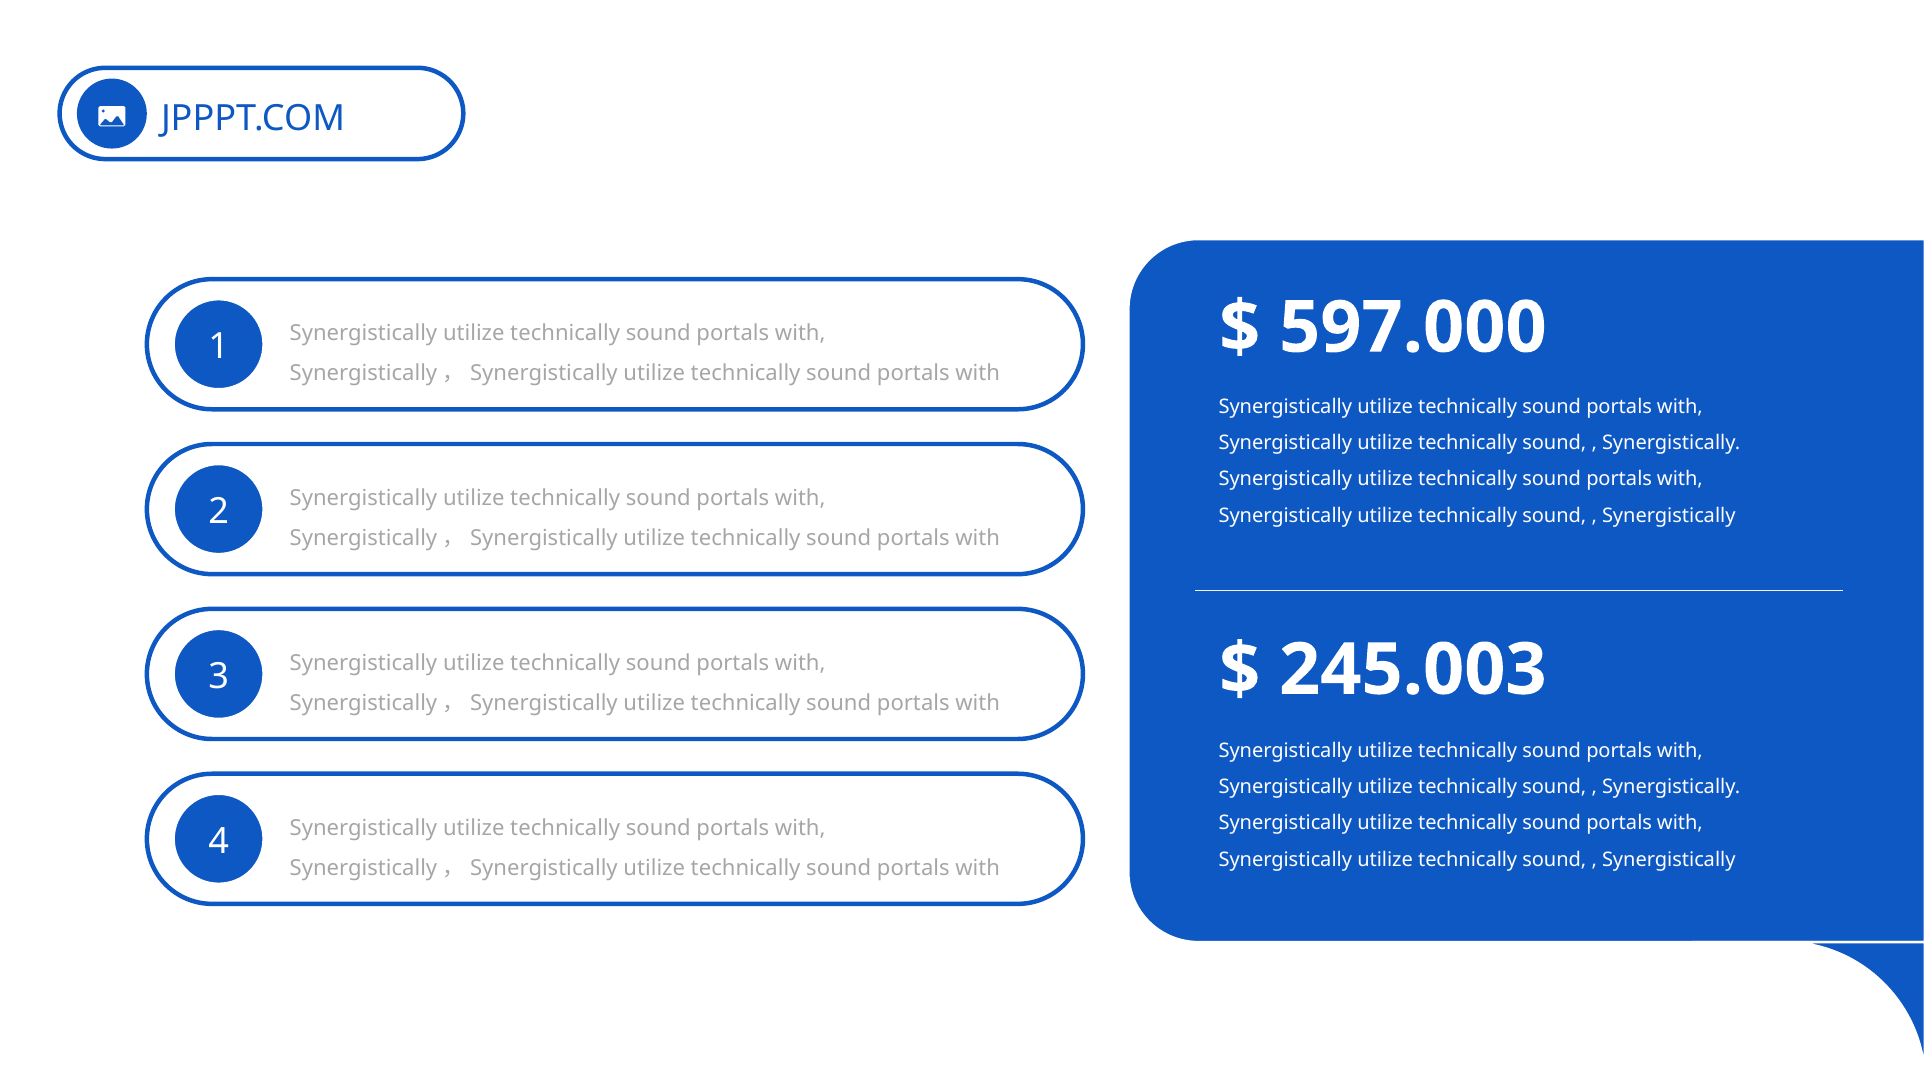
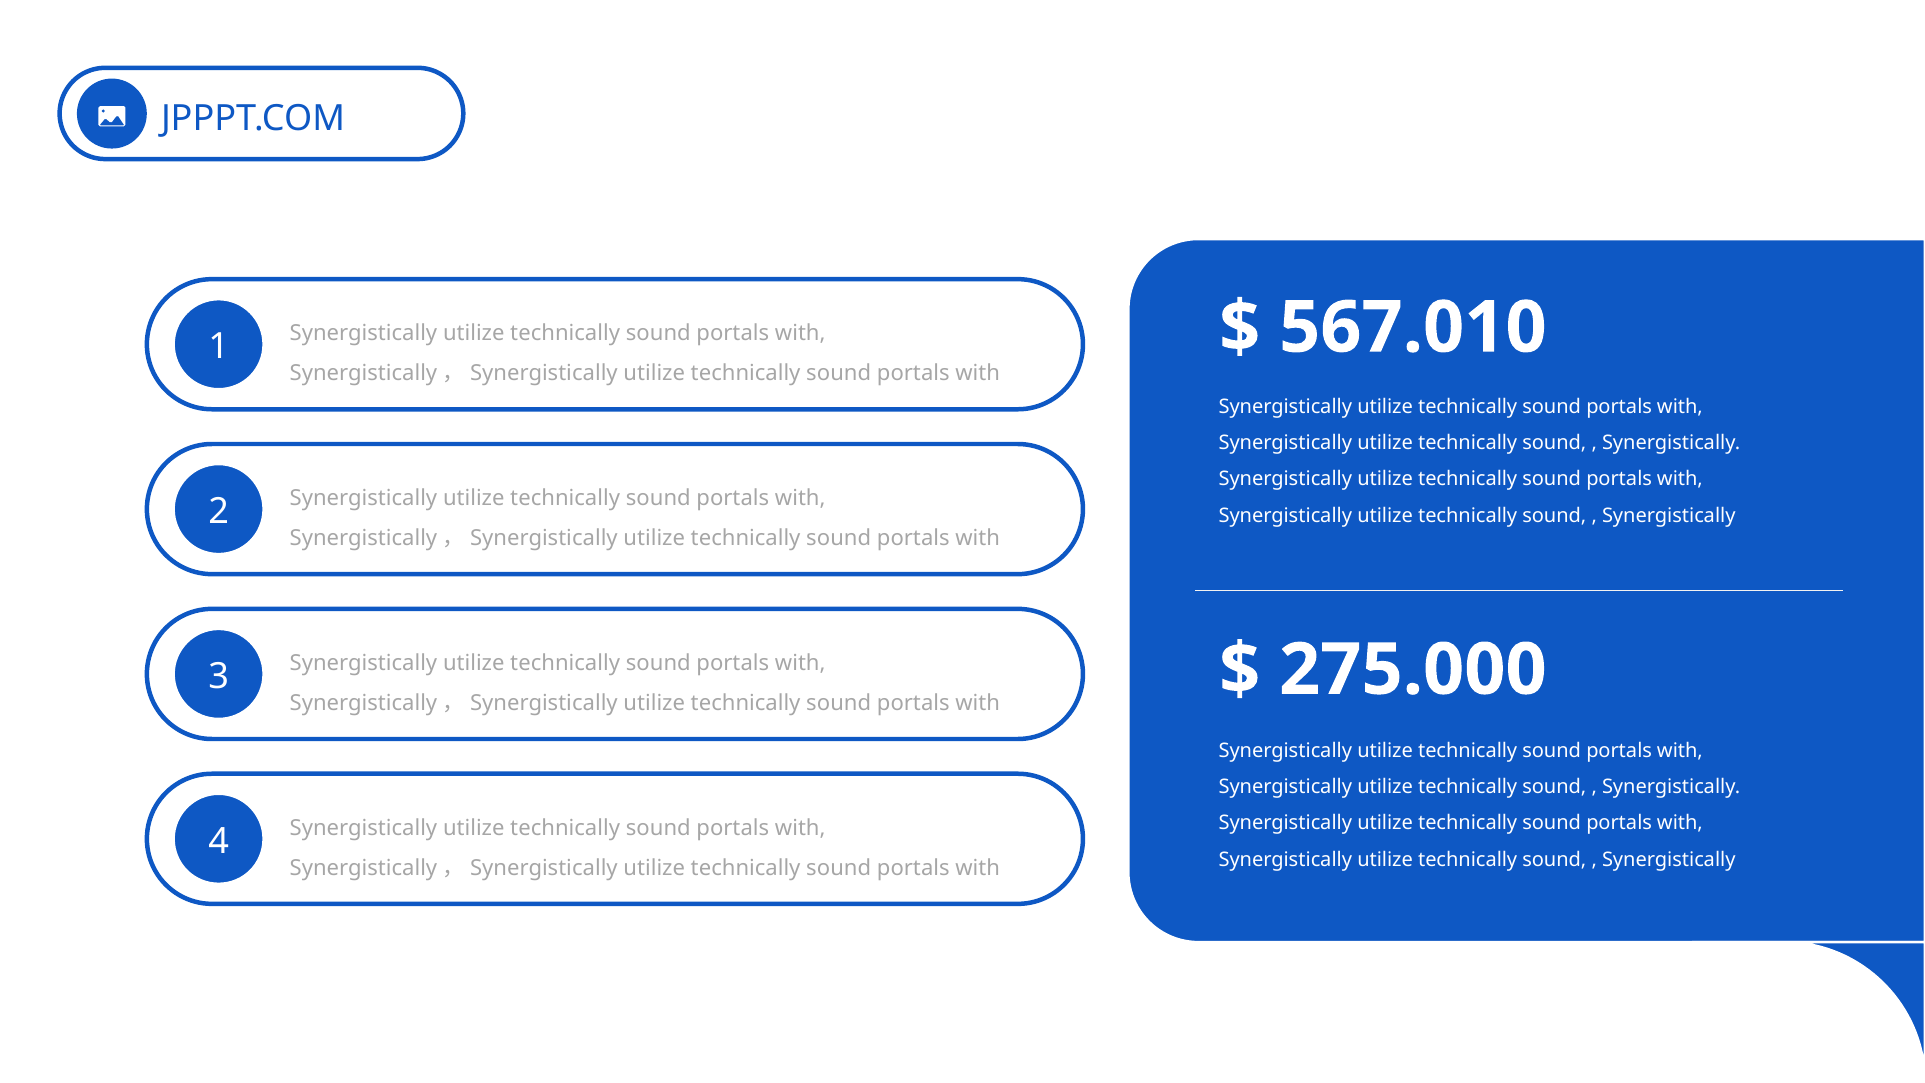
597.000: 597.000 -> 567.010 (1413, 328)
245.003: 245.003 -> 275.000 (1413, 670)
